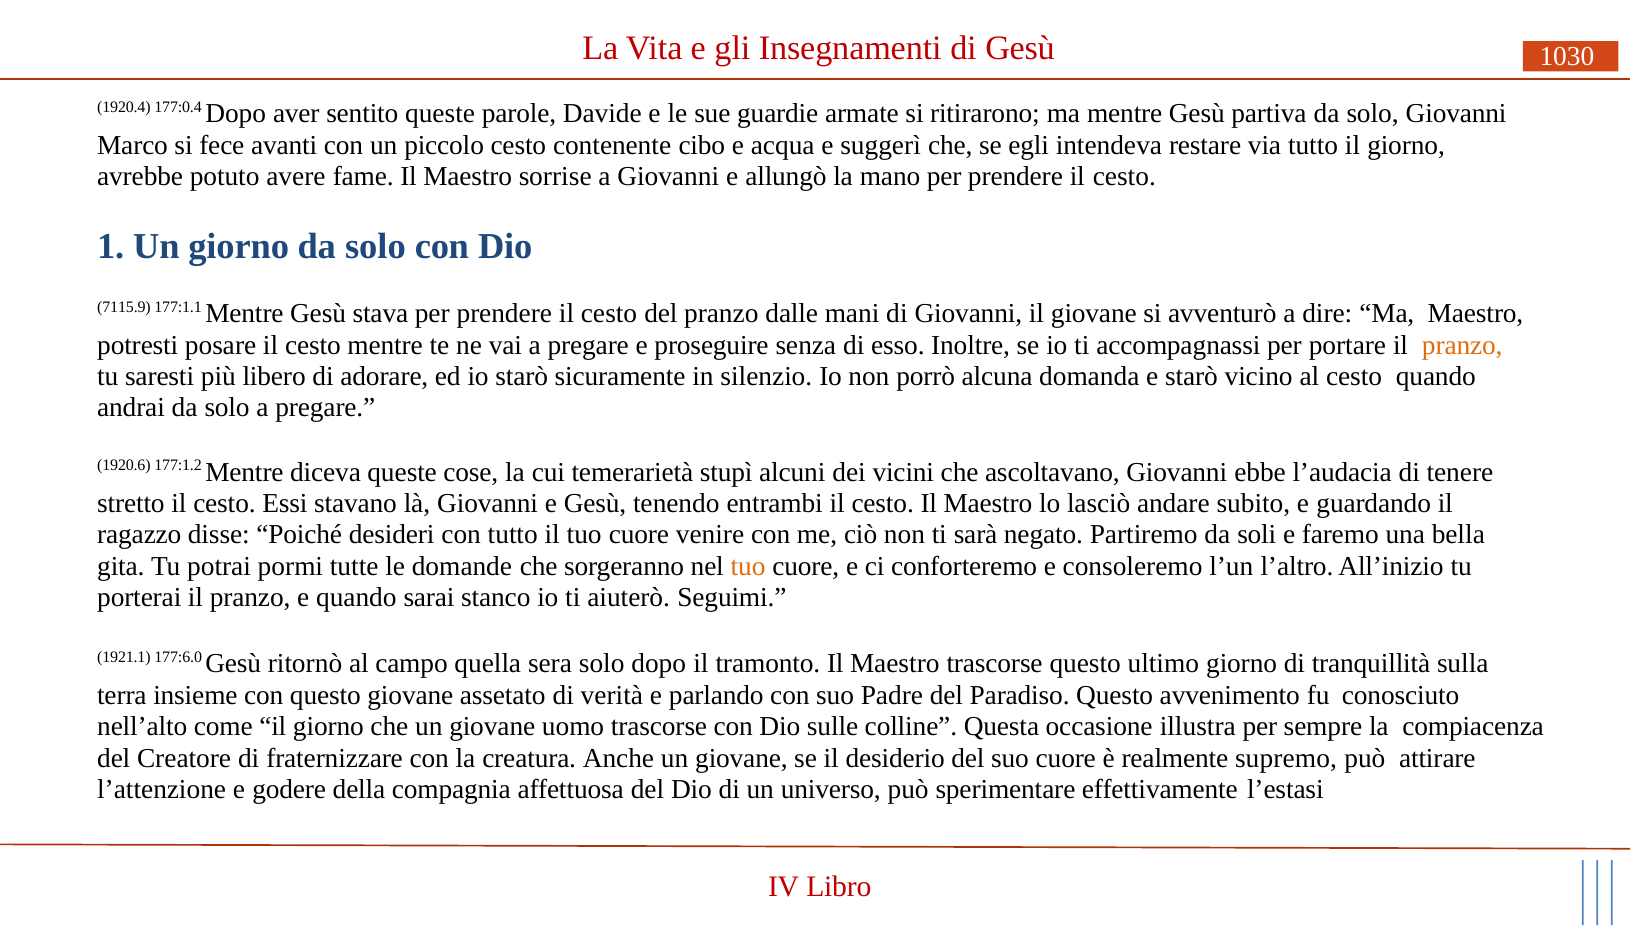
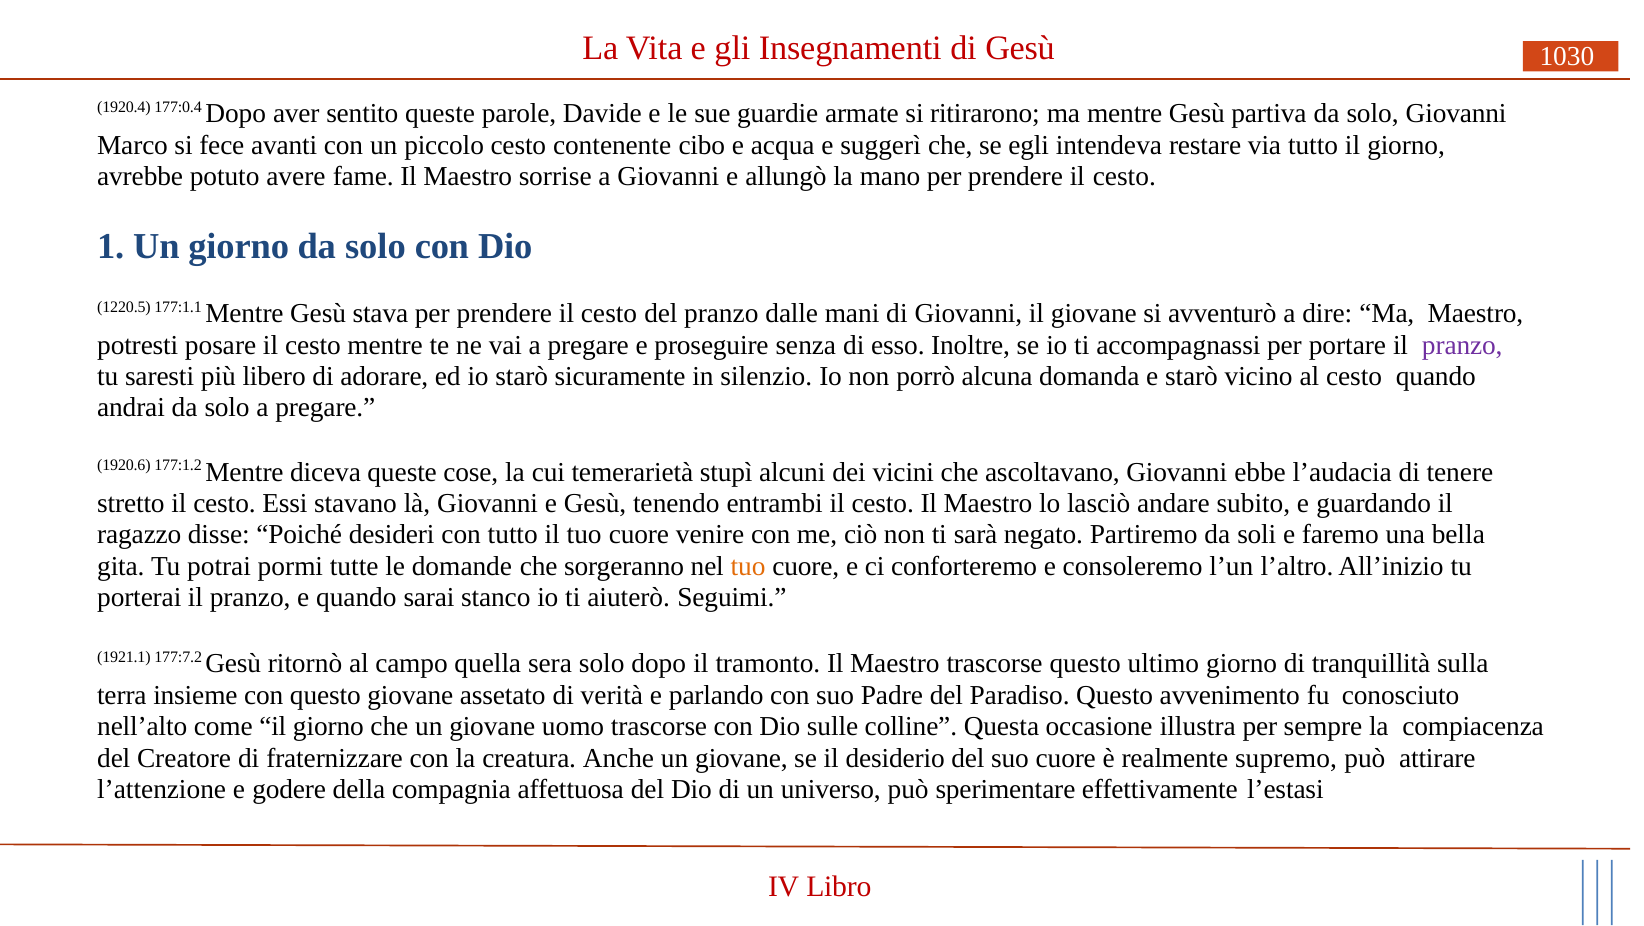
7115.9: 7115.9 -> 1220.5 (124, 307)
pranzo colour: orange -> purple (1462, 345)
177:6.0: 177:6.0 -> 177:7.2 (178, 657)
